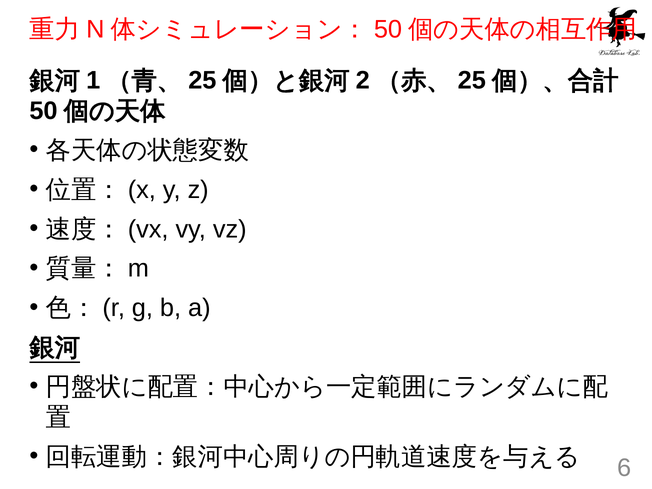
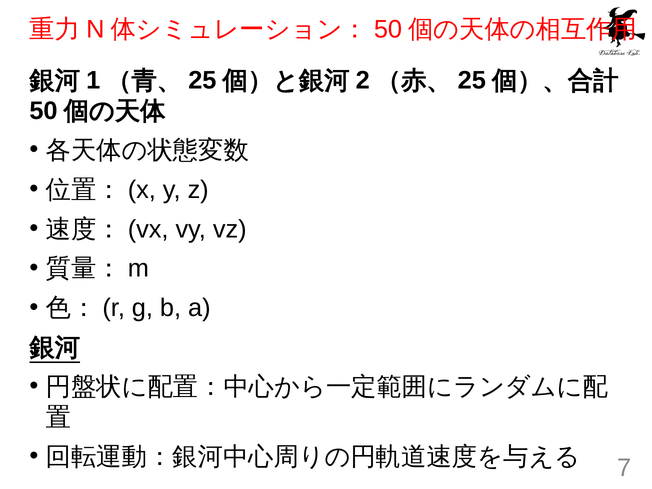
6: 6 -> 7 (624, 468)
